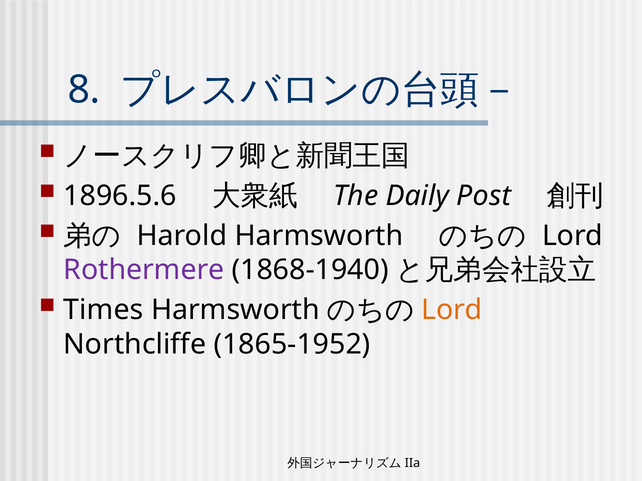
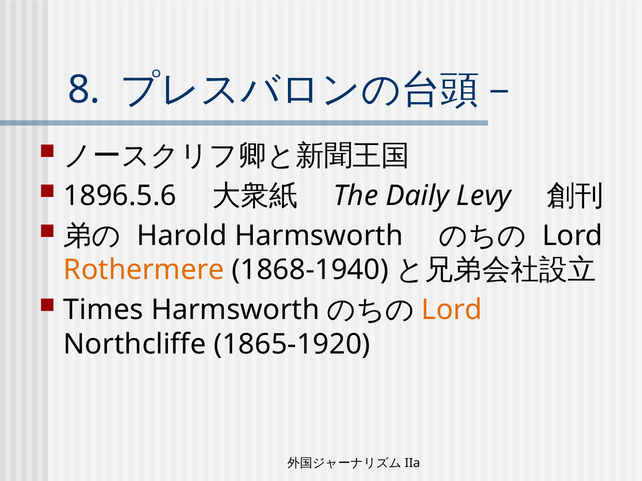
Post: Post -> Levy (484, 196)
Rothermere colour: purple -> orange (144, 270)
1865-1952: 1865-1952 -> 1865-1920 (292, 344)
